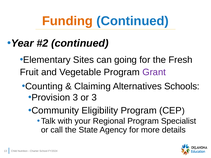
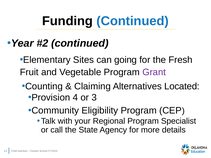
Funding colour: orange -> black (67, 21)
Schools: Schools -> Located (182, 86)
Provision 3: 3 -> 4 (75, 98)
